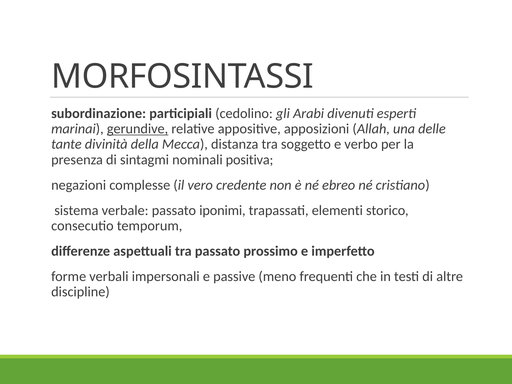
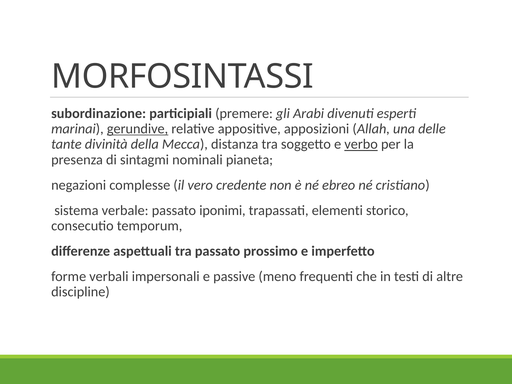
cedolino: cedolino -> premere (244, 114)
verbo underline: none -> present (361, 144)
positiva: positiva -> pianeta (249, 160)
